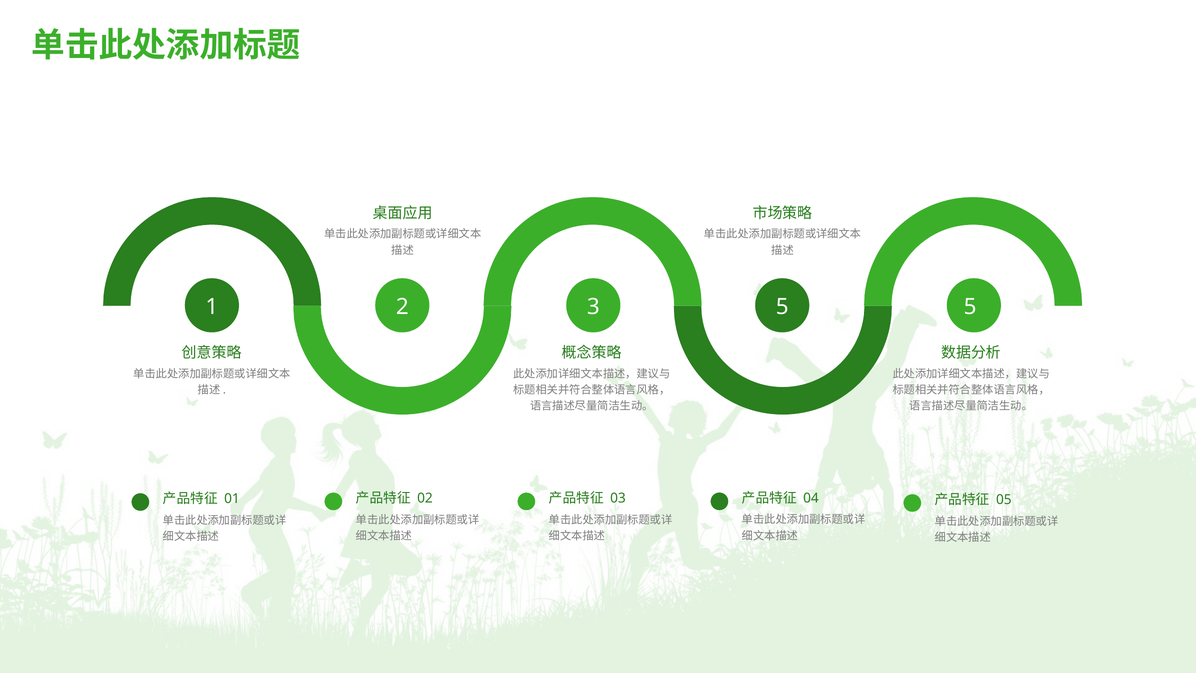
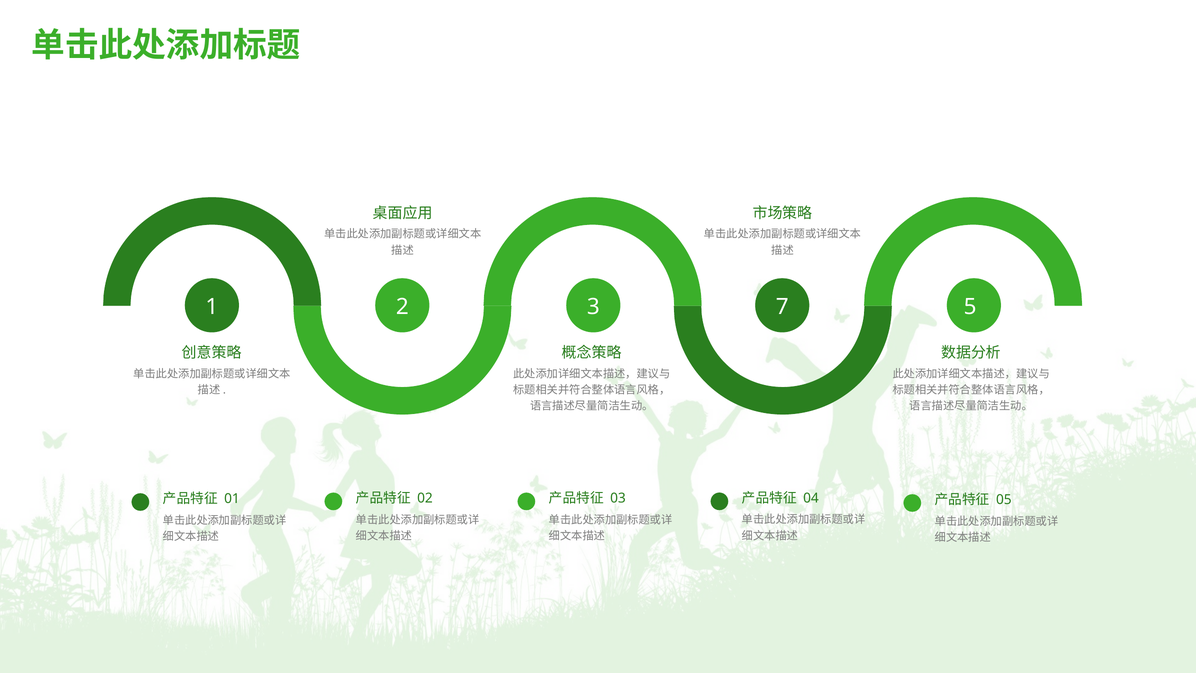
3 5: 5 -> 7 (782, 307)
